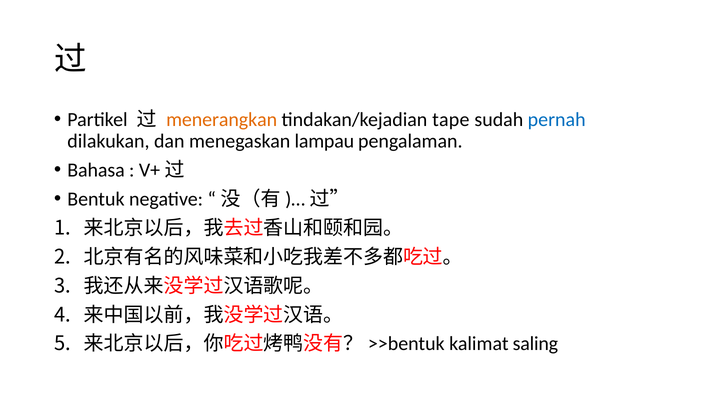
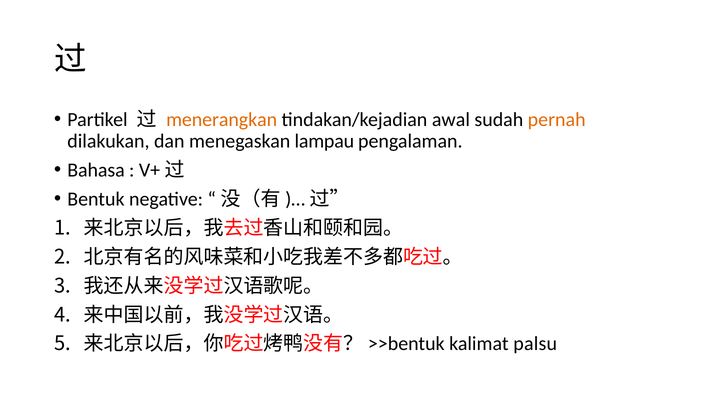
tape: tape -> awal (451, 119)
pernah colour: blue -> orange (557, 119)
saling: saling -> palsu (535, 344)
